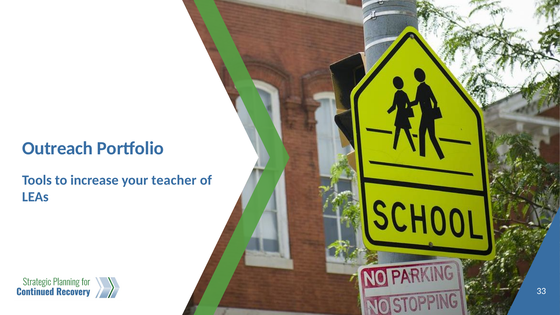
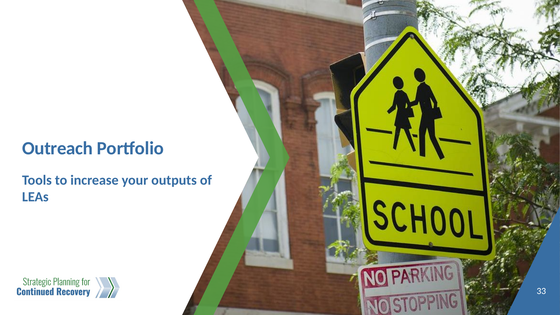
teacher: teacher -> outputs (174, 180)
